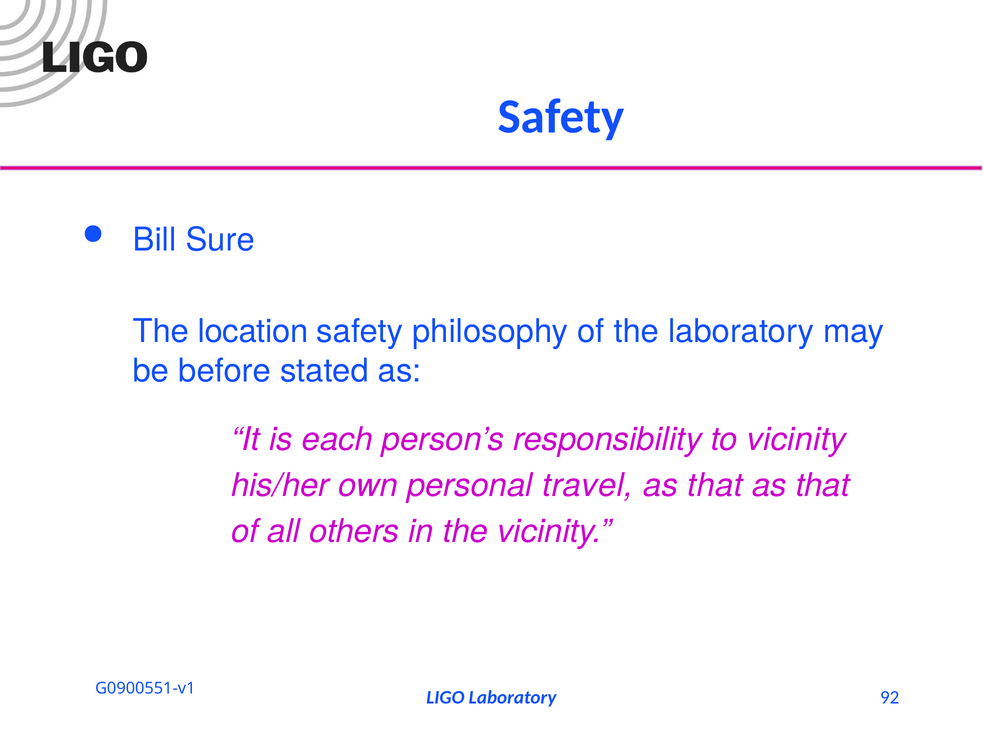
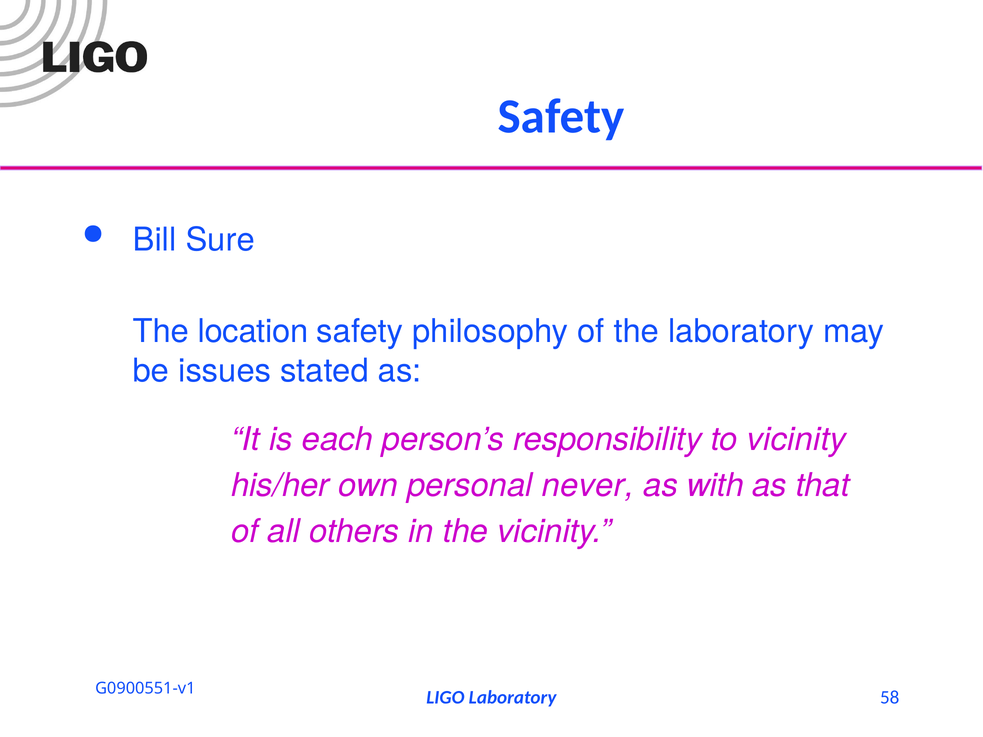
before: before -> issues (225, 371)
travel: travel -> never (588, 486)
that: that -> with (715, 486)
92: 92 -> 58 (890, 697)
